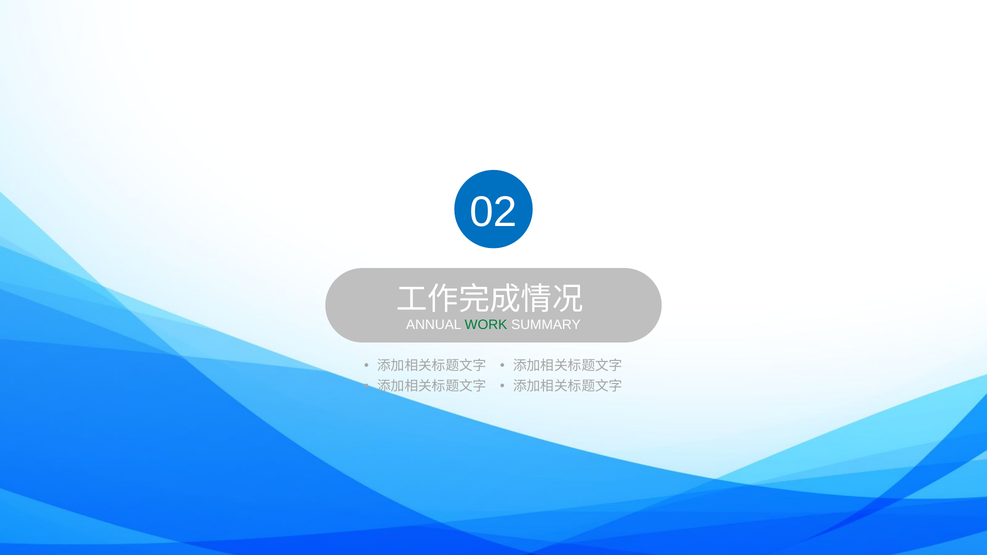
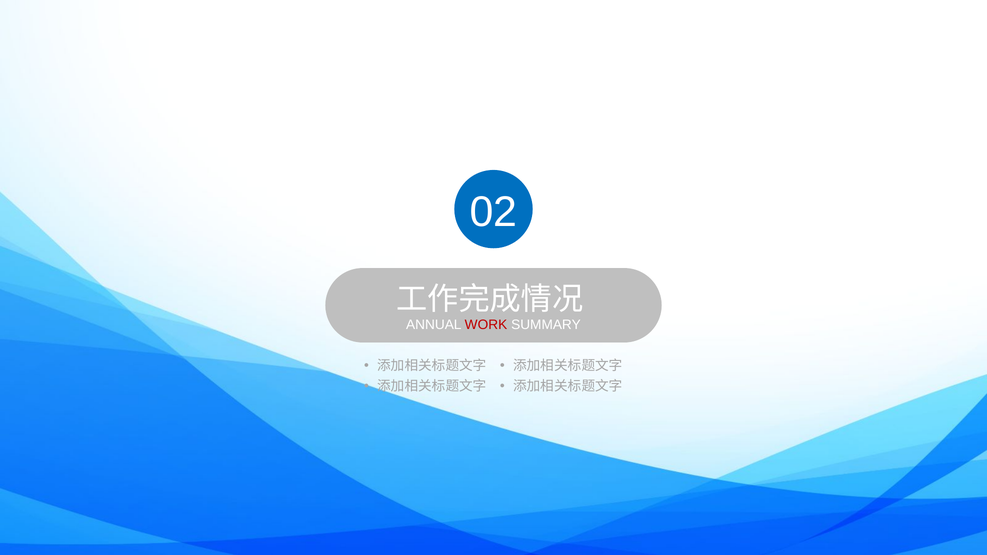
WORK colour: green -> red (486, 325)
